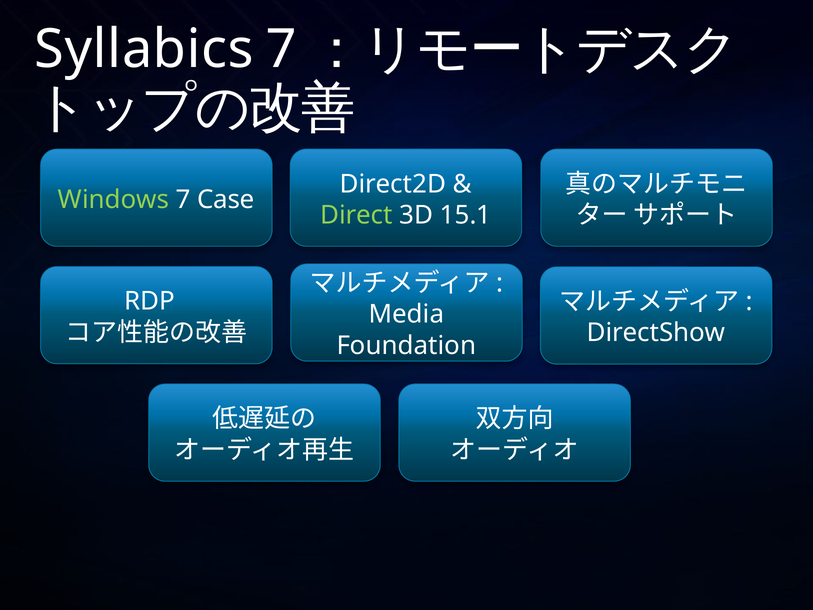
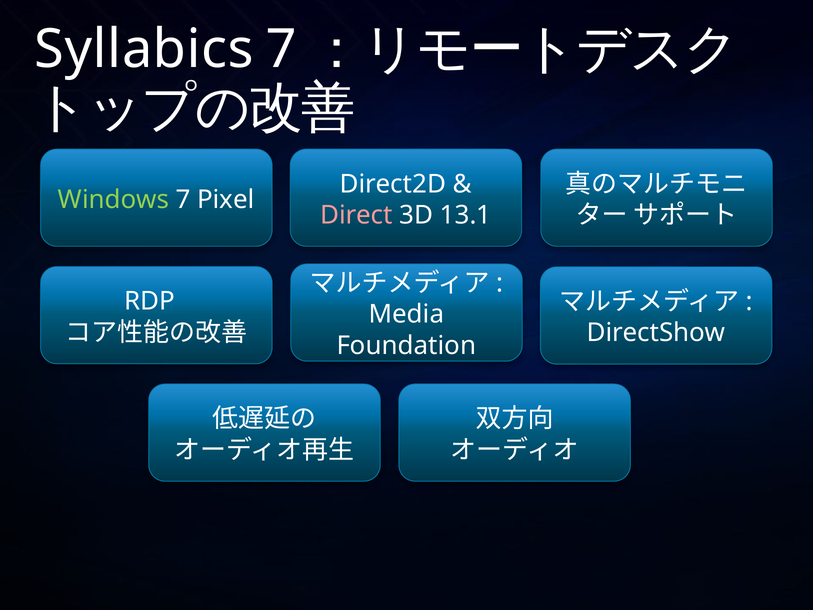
Case: Case -> Pixel (226, 199)
Direct colour: light green -> pink (356, 215)
15.1: 15.1 -> 13.1 (466, 215)
